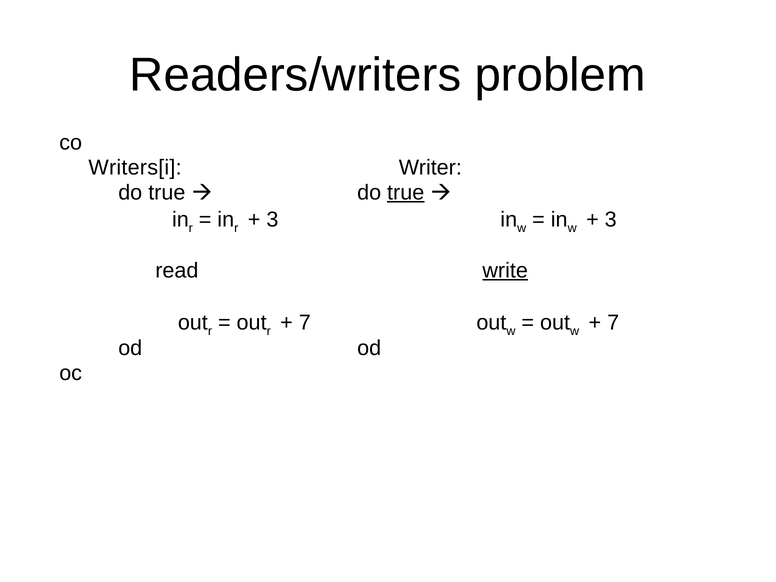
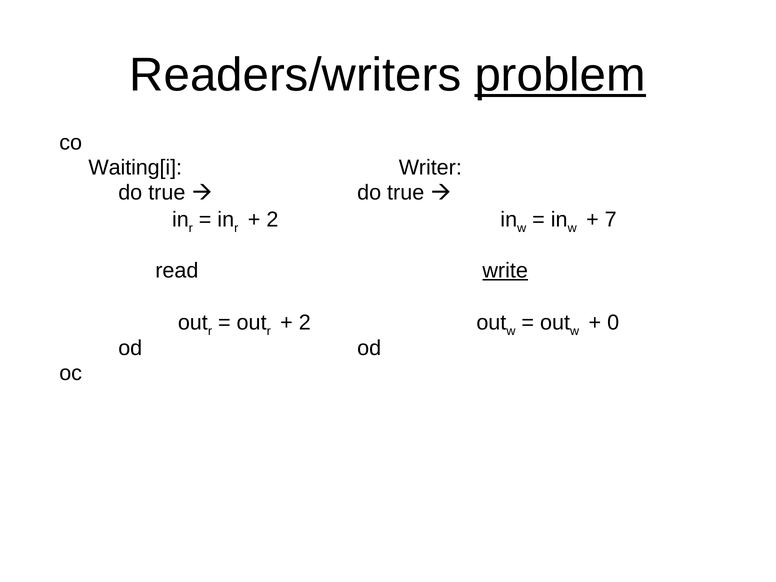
problem underline: none -> present (560, 75)
Writers[i: Writers[i -> Waiting[i (135, 168)
true underline: present -> none (406, 193)
3: 3 -> 2 (272, 220)
3: 3 -> 7 (611, 220)
7: 7 -> 2 (305, 323)
7: 7 -> 0 (613, 323)
